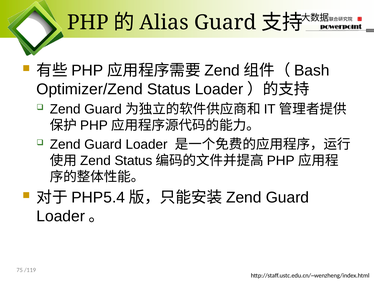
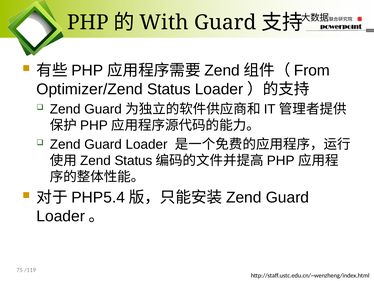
Alias: Alias -> With (164, 22)
Bash: Bash -> From (312, 70)
